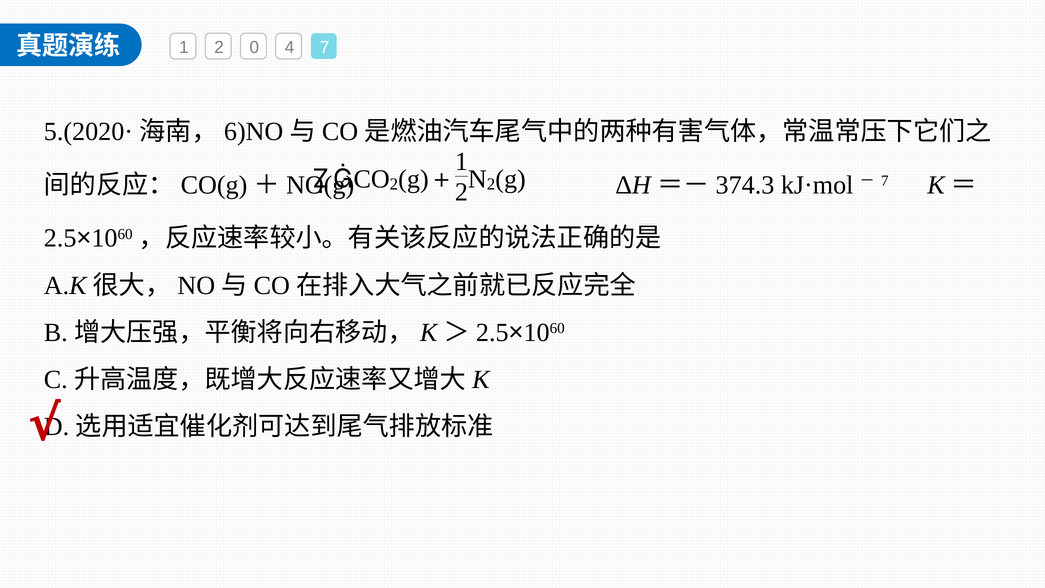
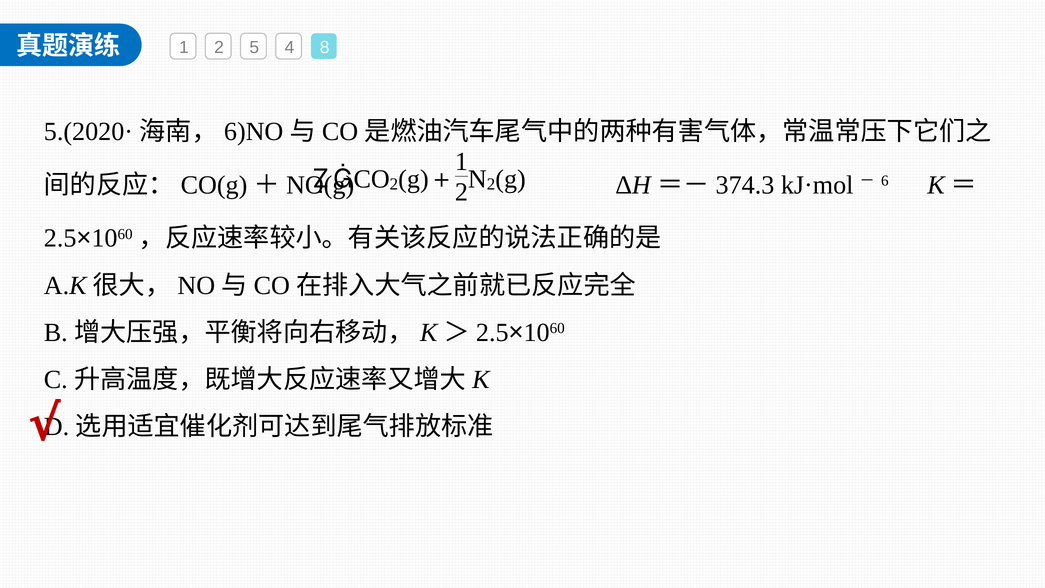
0: 0 -> 5 (254, 47)
4 7: 7 -> 8 (325, 47)
7: 7 -> 6 (885, 181)
